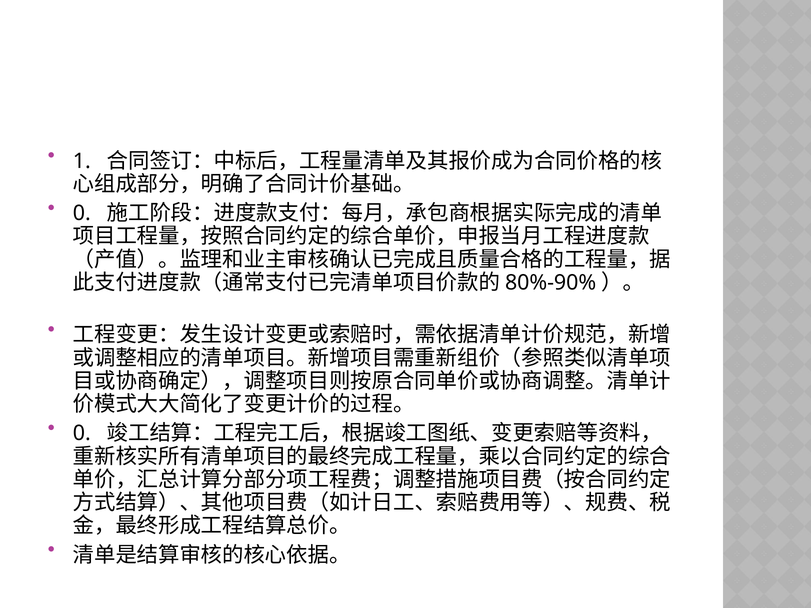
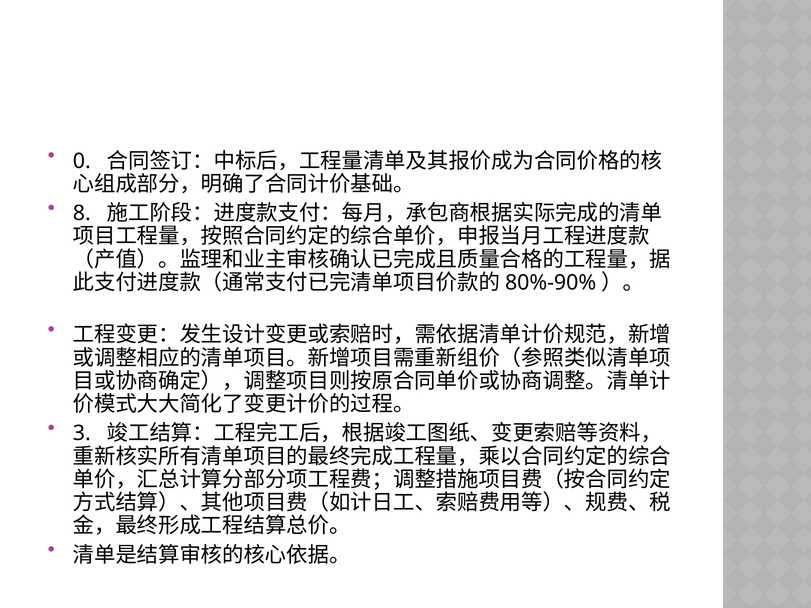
1: 1 -> 0 (82, 161)
0: 0 -> 8 (82, 213)
0: 0 -> 3 (82, 434)
